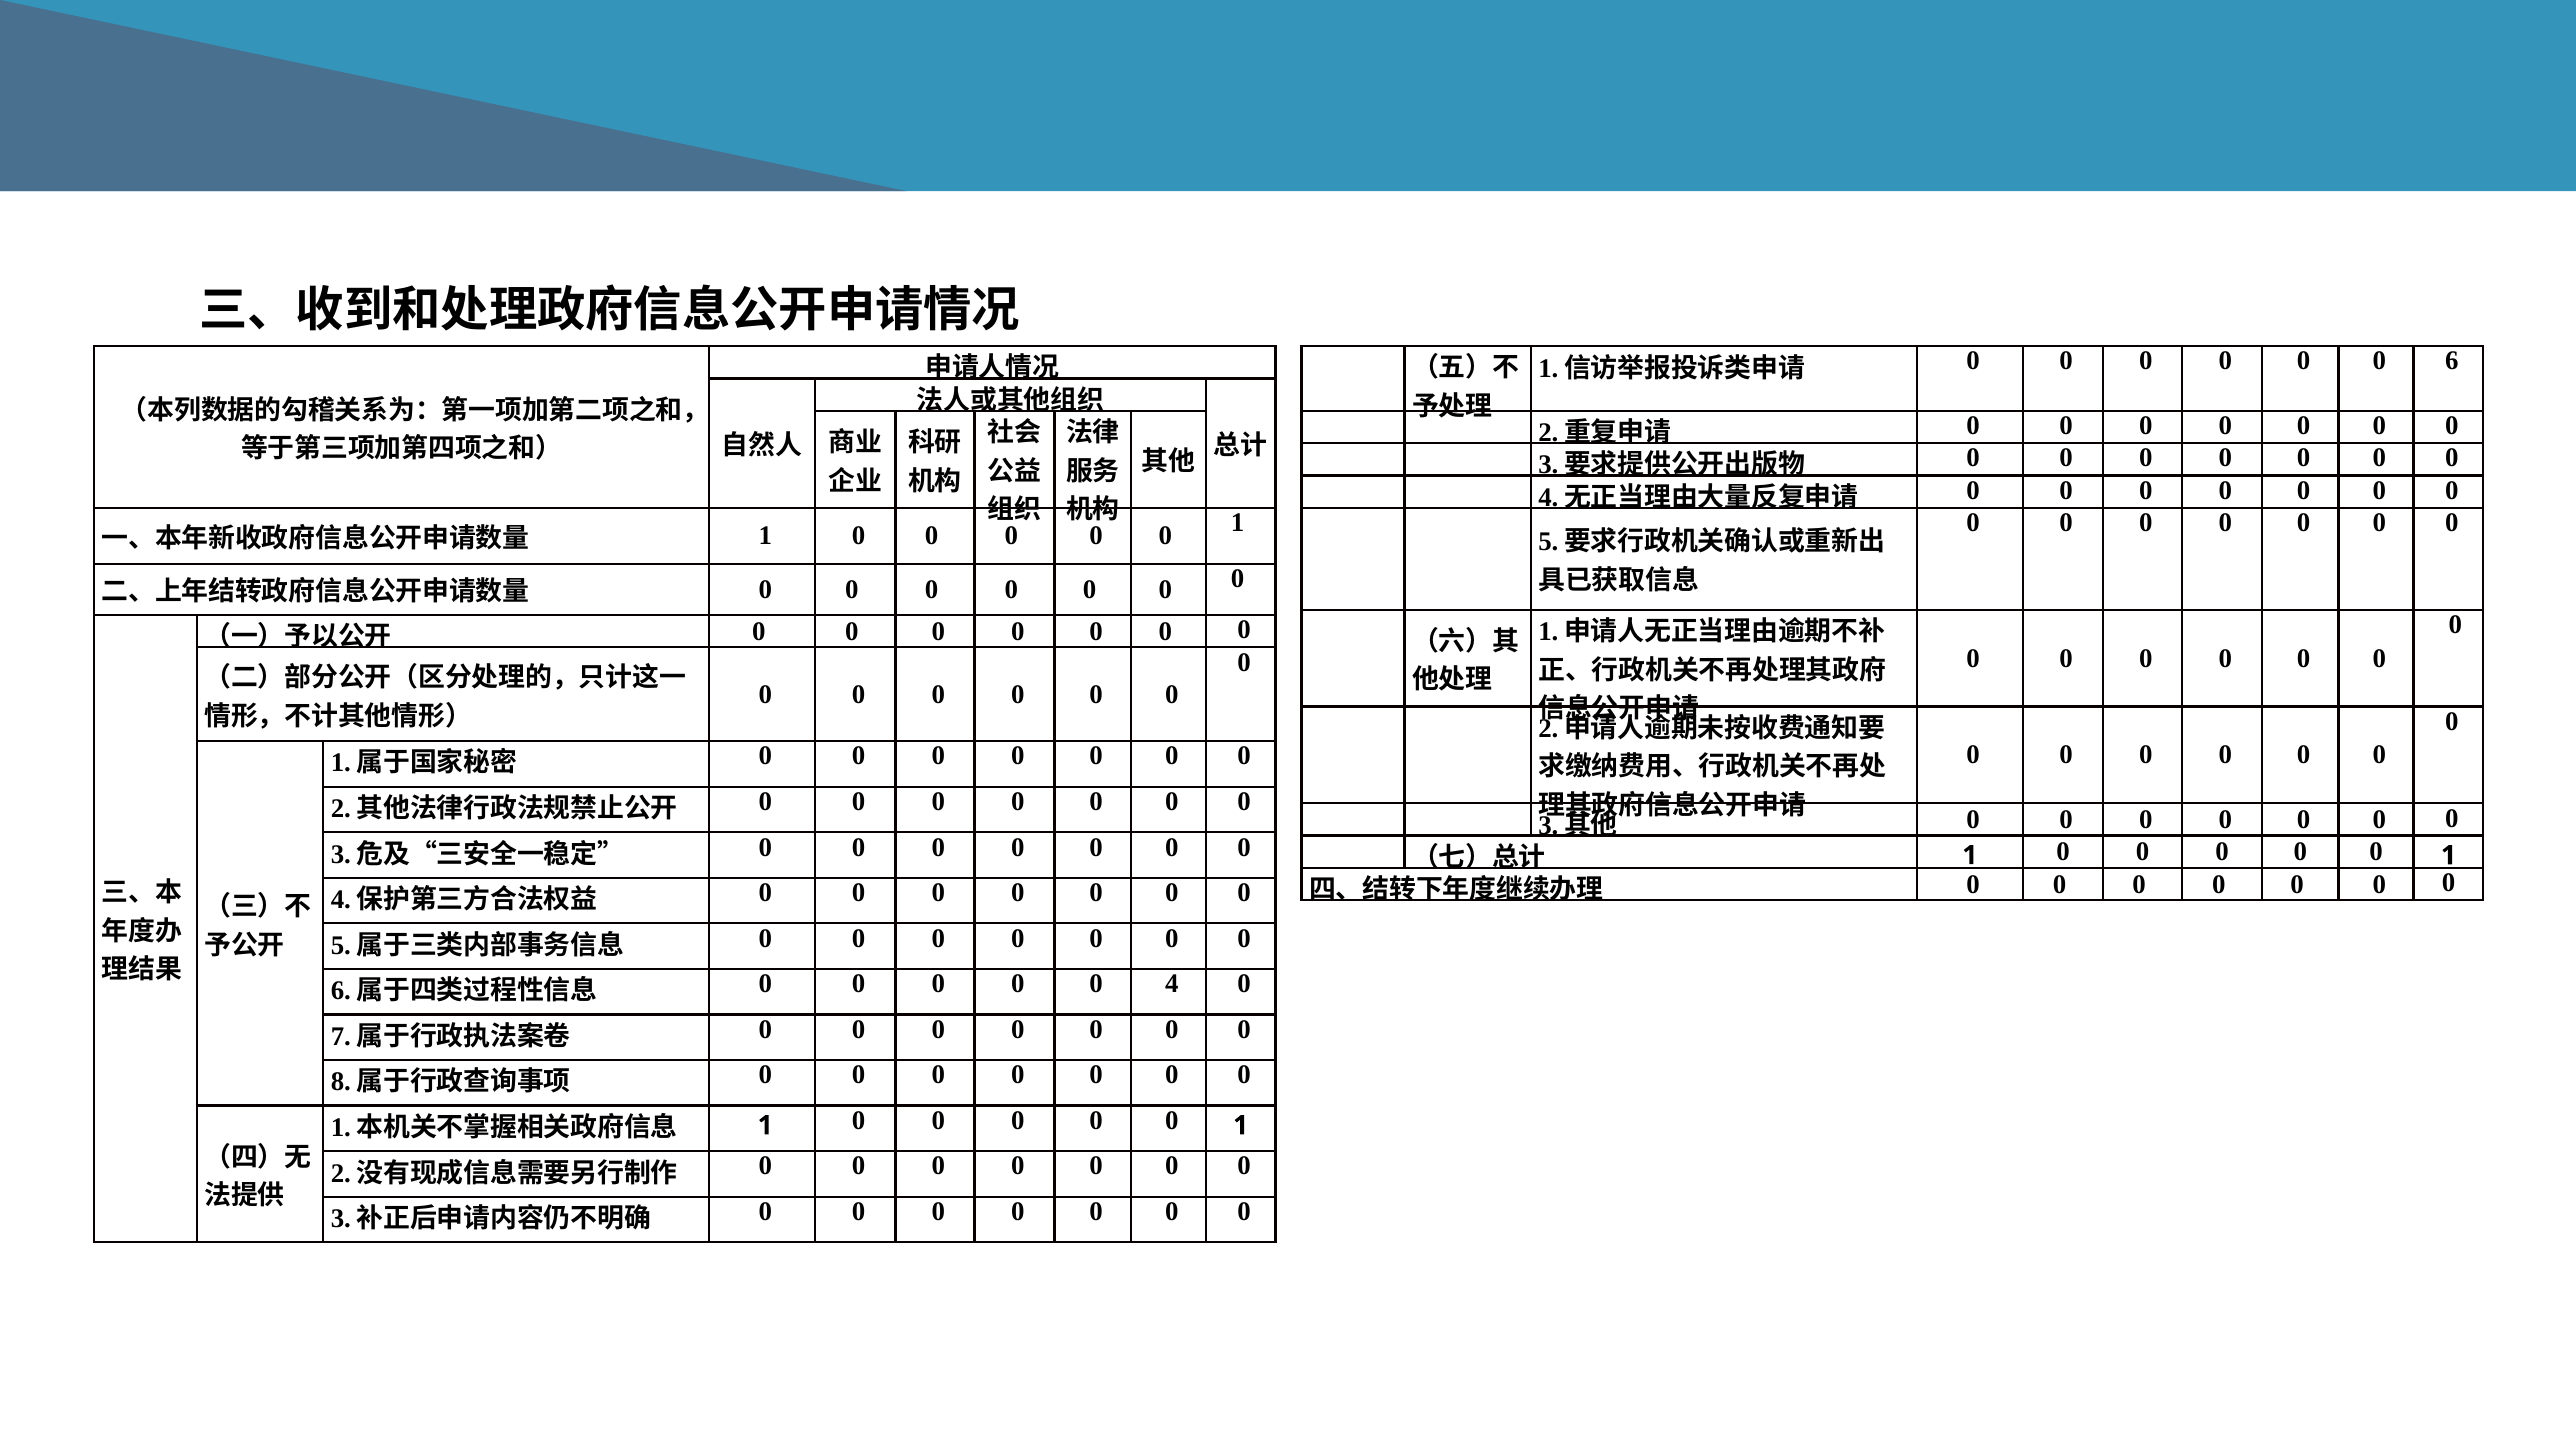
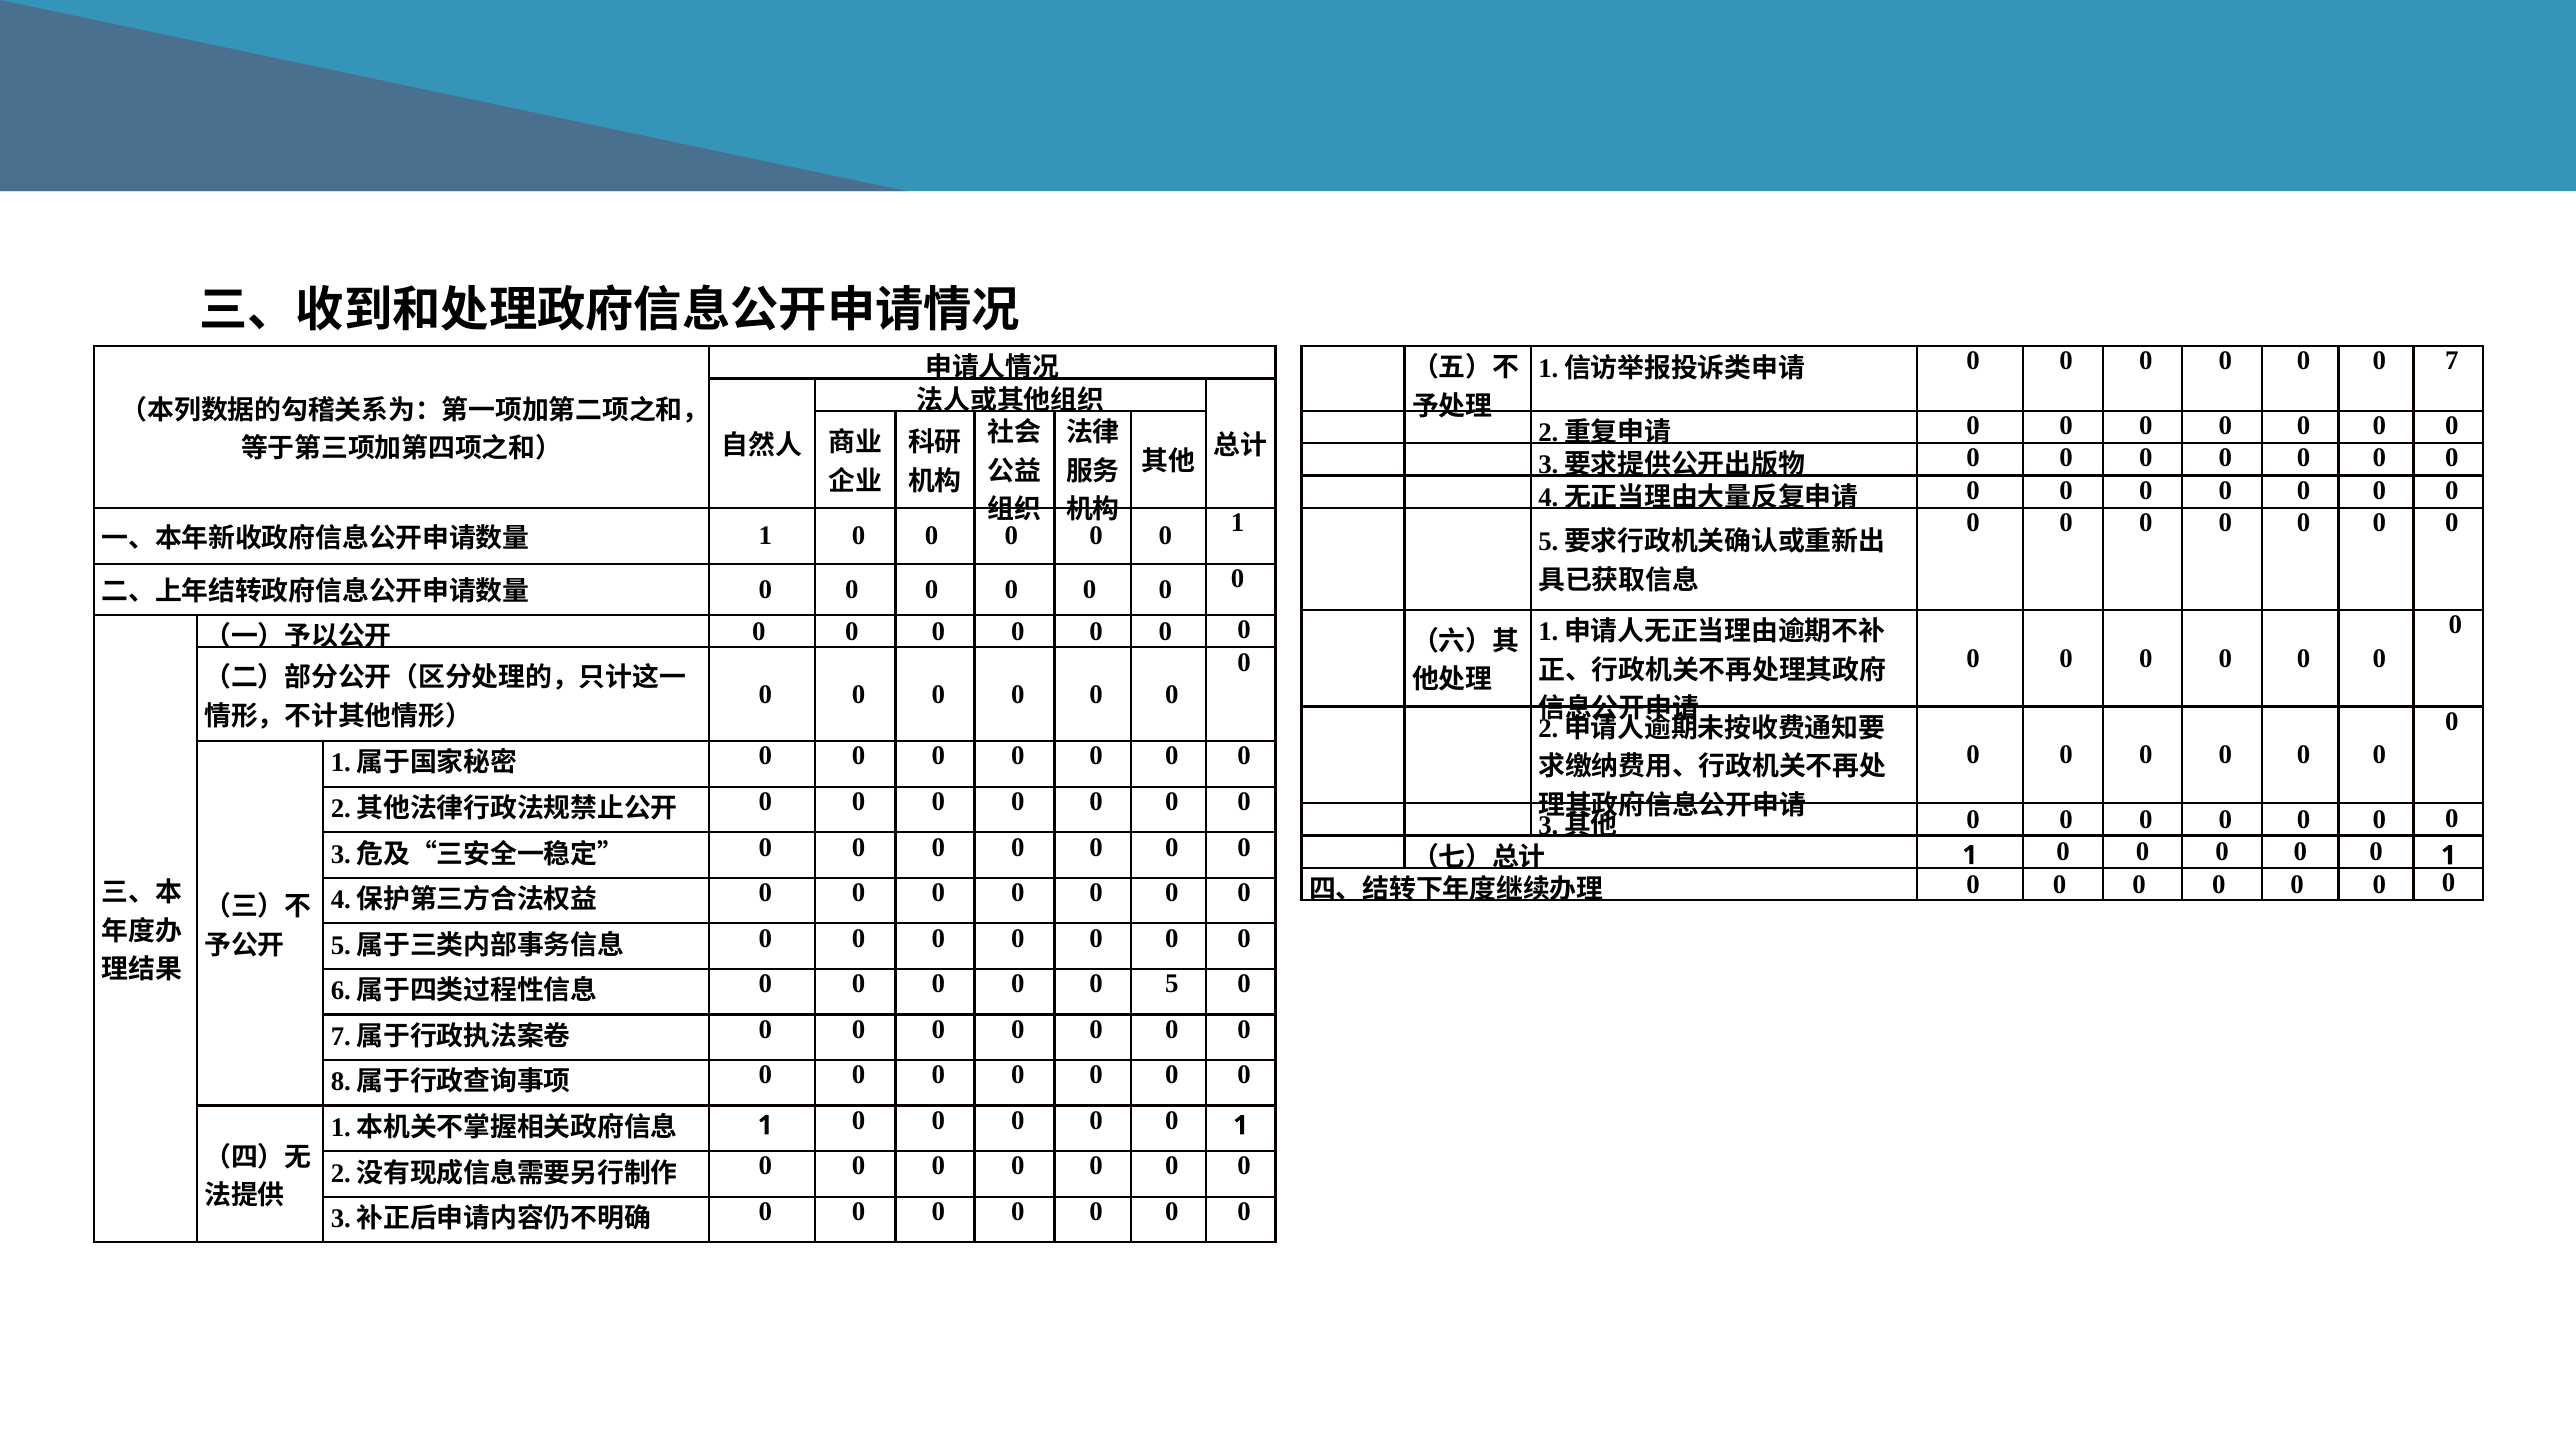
6: 6 -> 7 (2452, 361)
4: 4 -> 5 (1172, 984)
